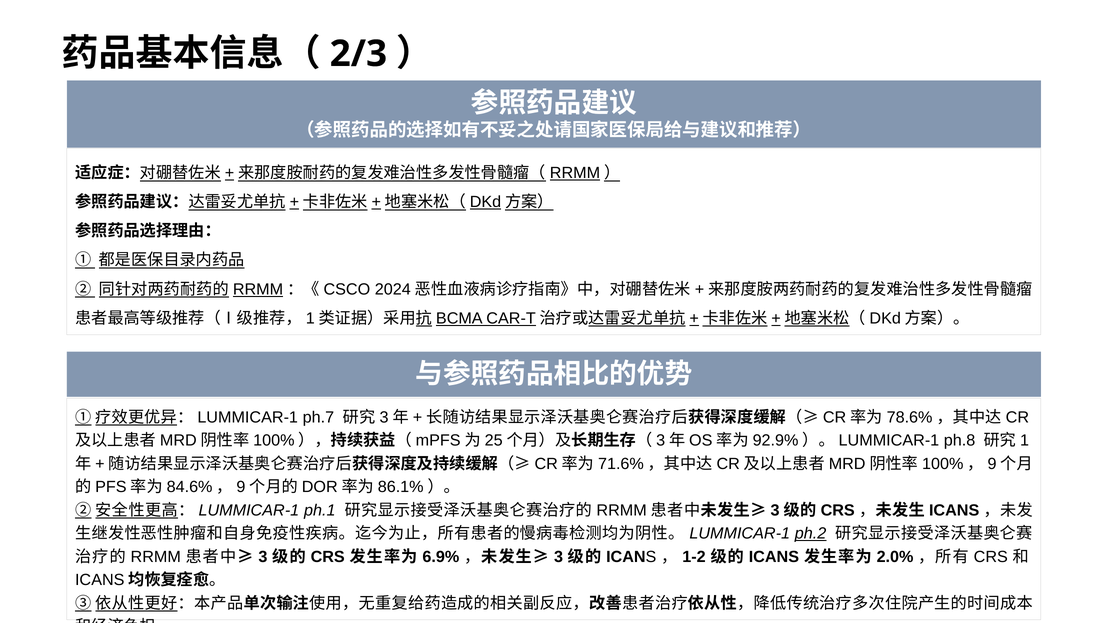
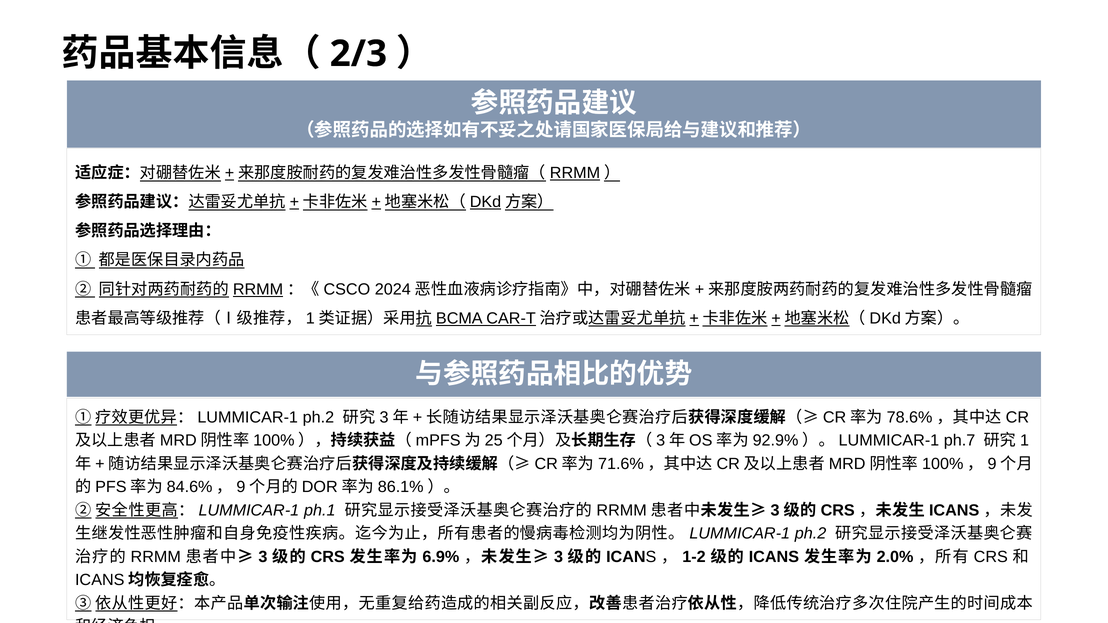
ph.7: ph.7 -> ph.2 (318, 417)
ph.8: ph.8 -> ph.7 (960, 441)
ph.2 underline: present -> none (811, 534)
